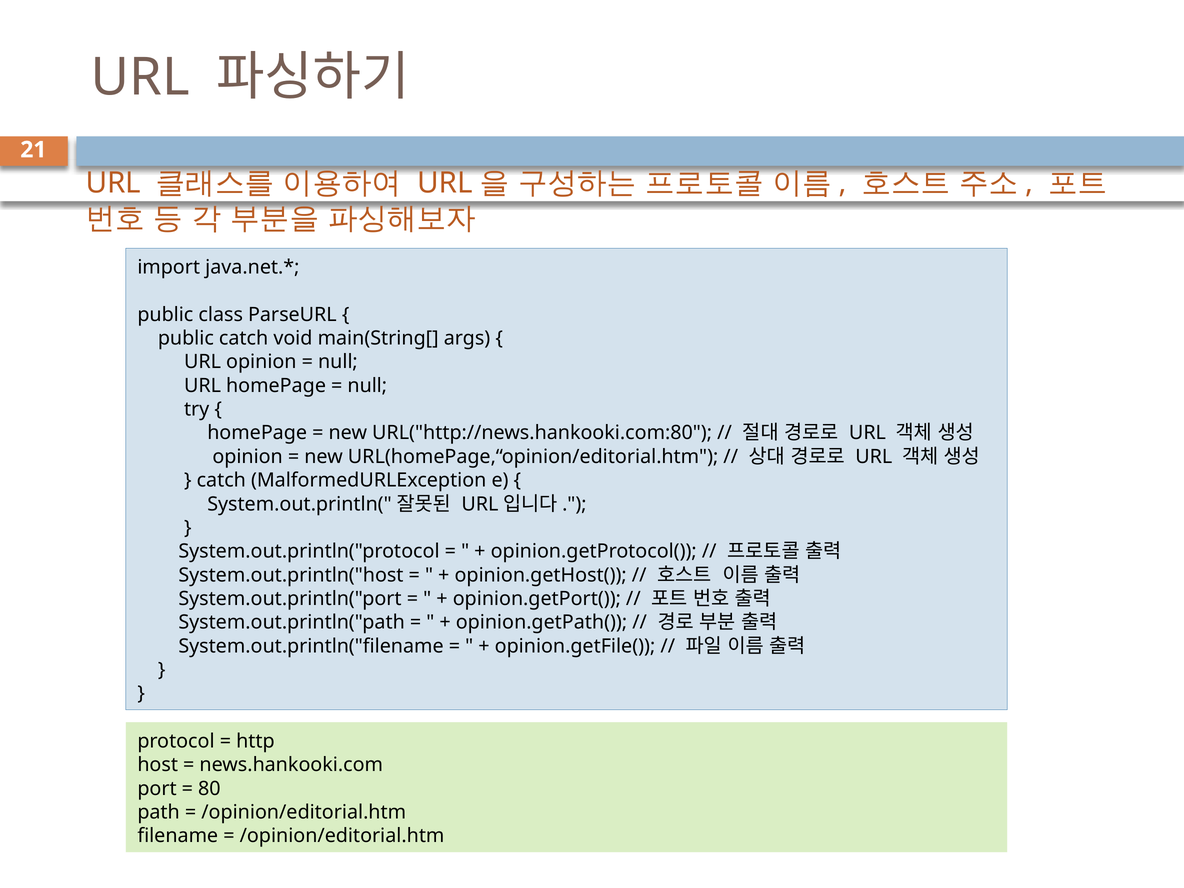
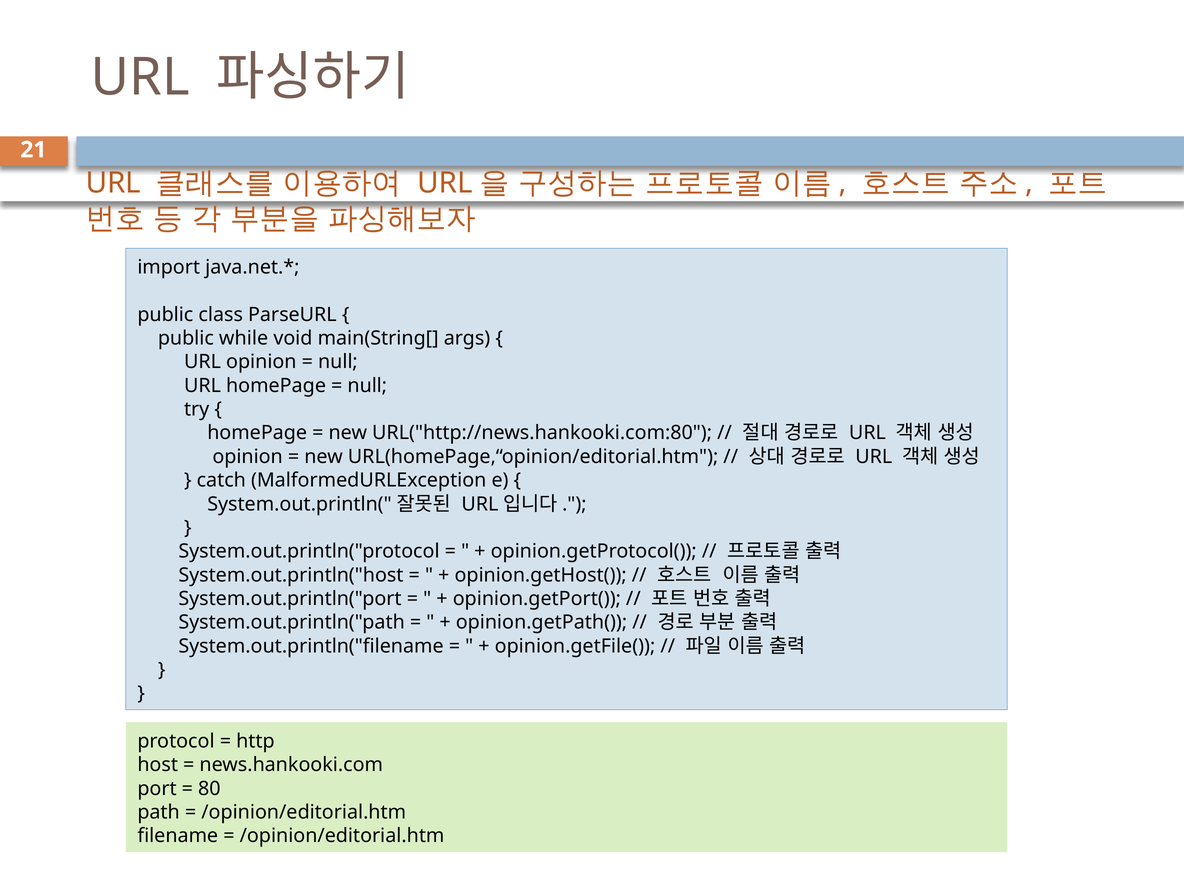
public catch: catch -> while (244, 338)
